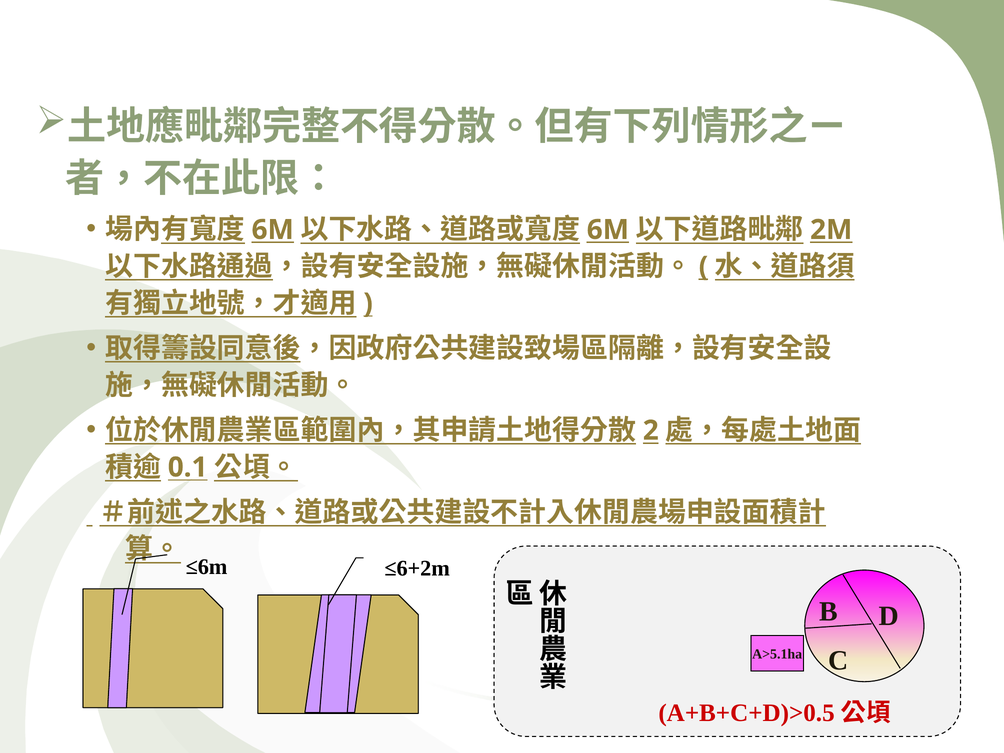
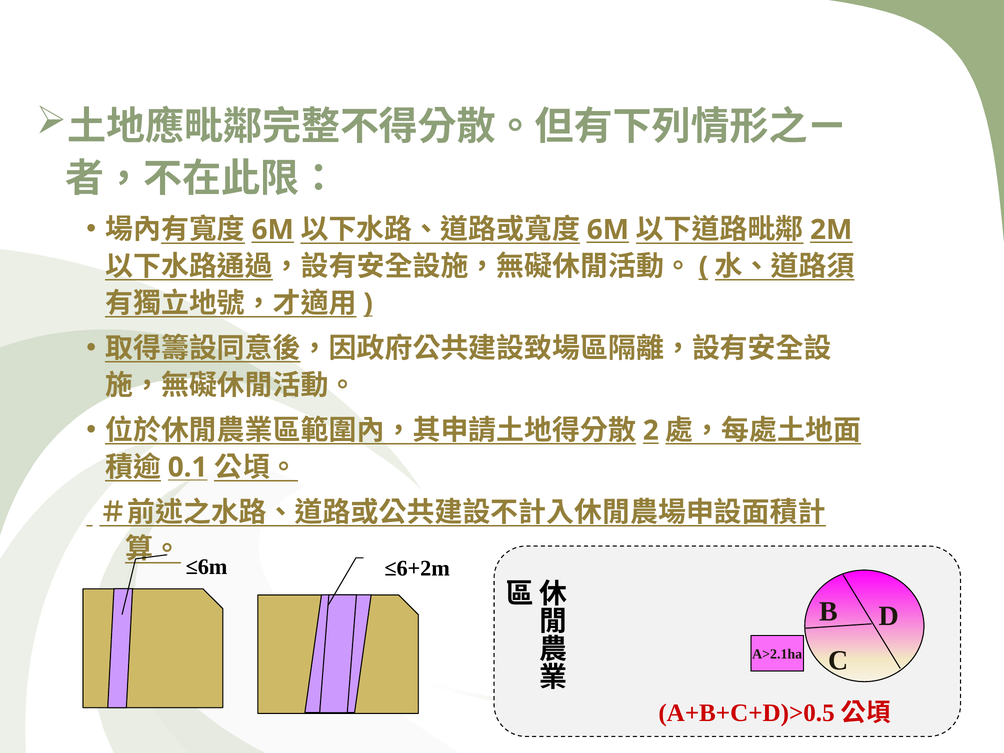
A>5.1ha: A>5.1ha -> A>2.1ha (777, 654)
